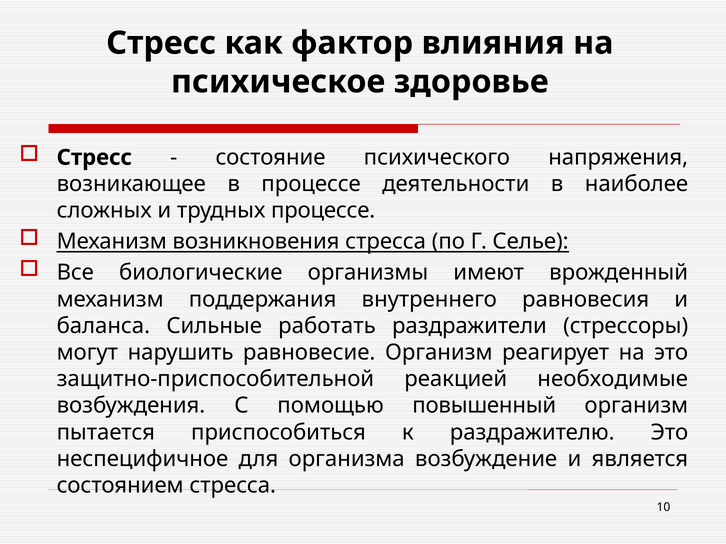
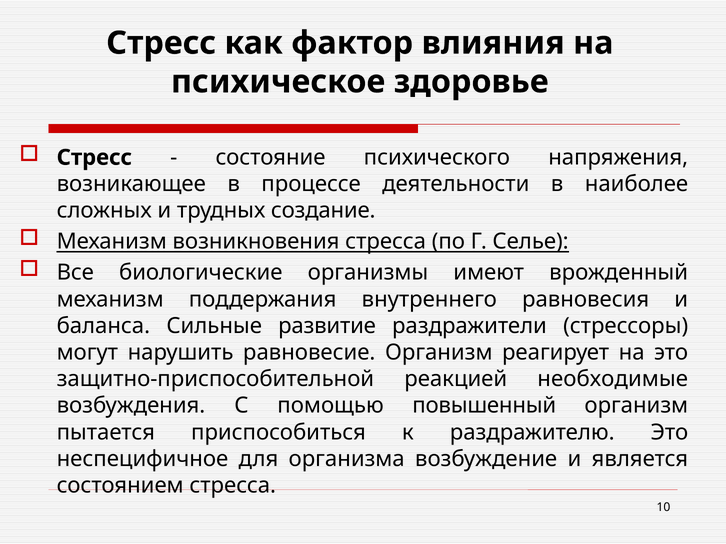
трудных процессе: процессе -> создание (323, 211)
работать: работать -> развитие (327, 326)
